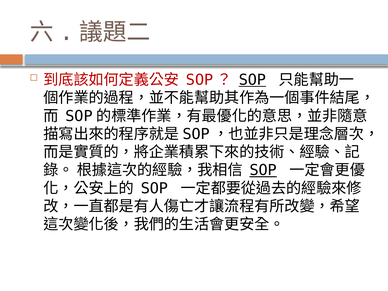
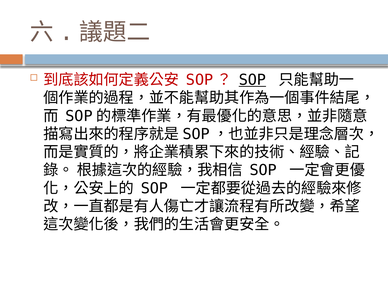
SOP underline: present -> none (263, 170)
